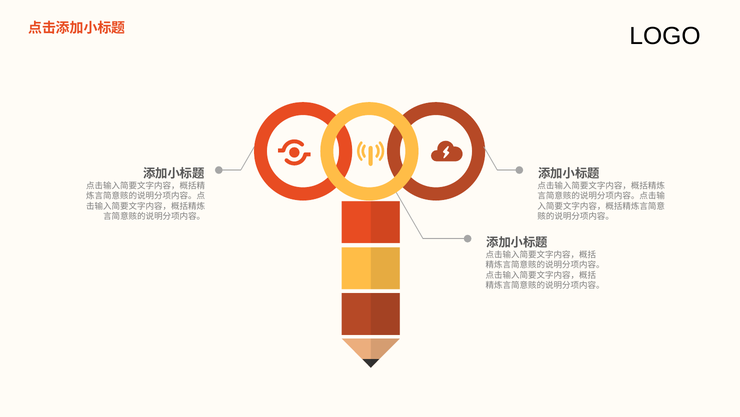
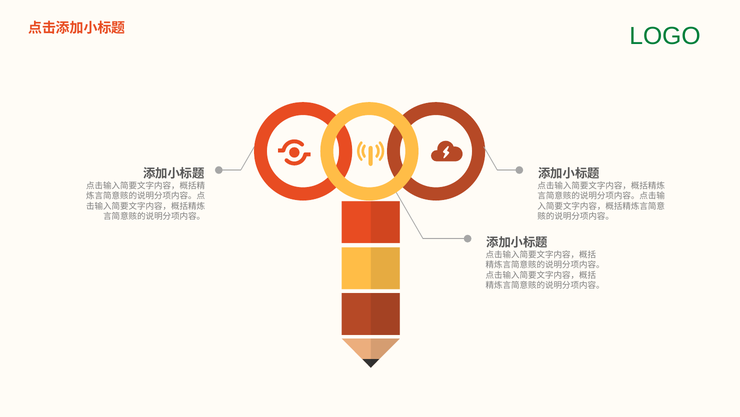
LOGO colour: black -> green (665, 36)
